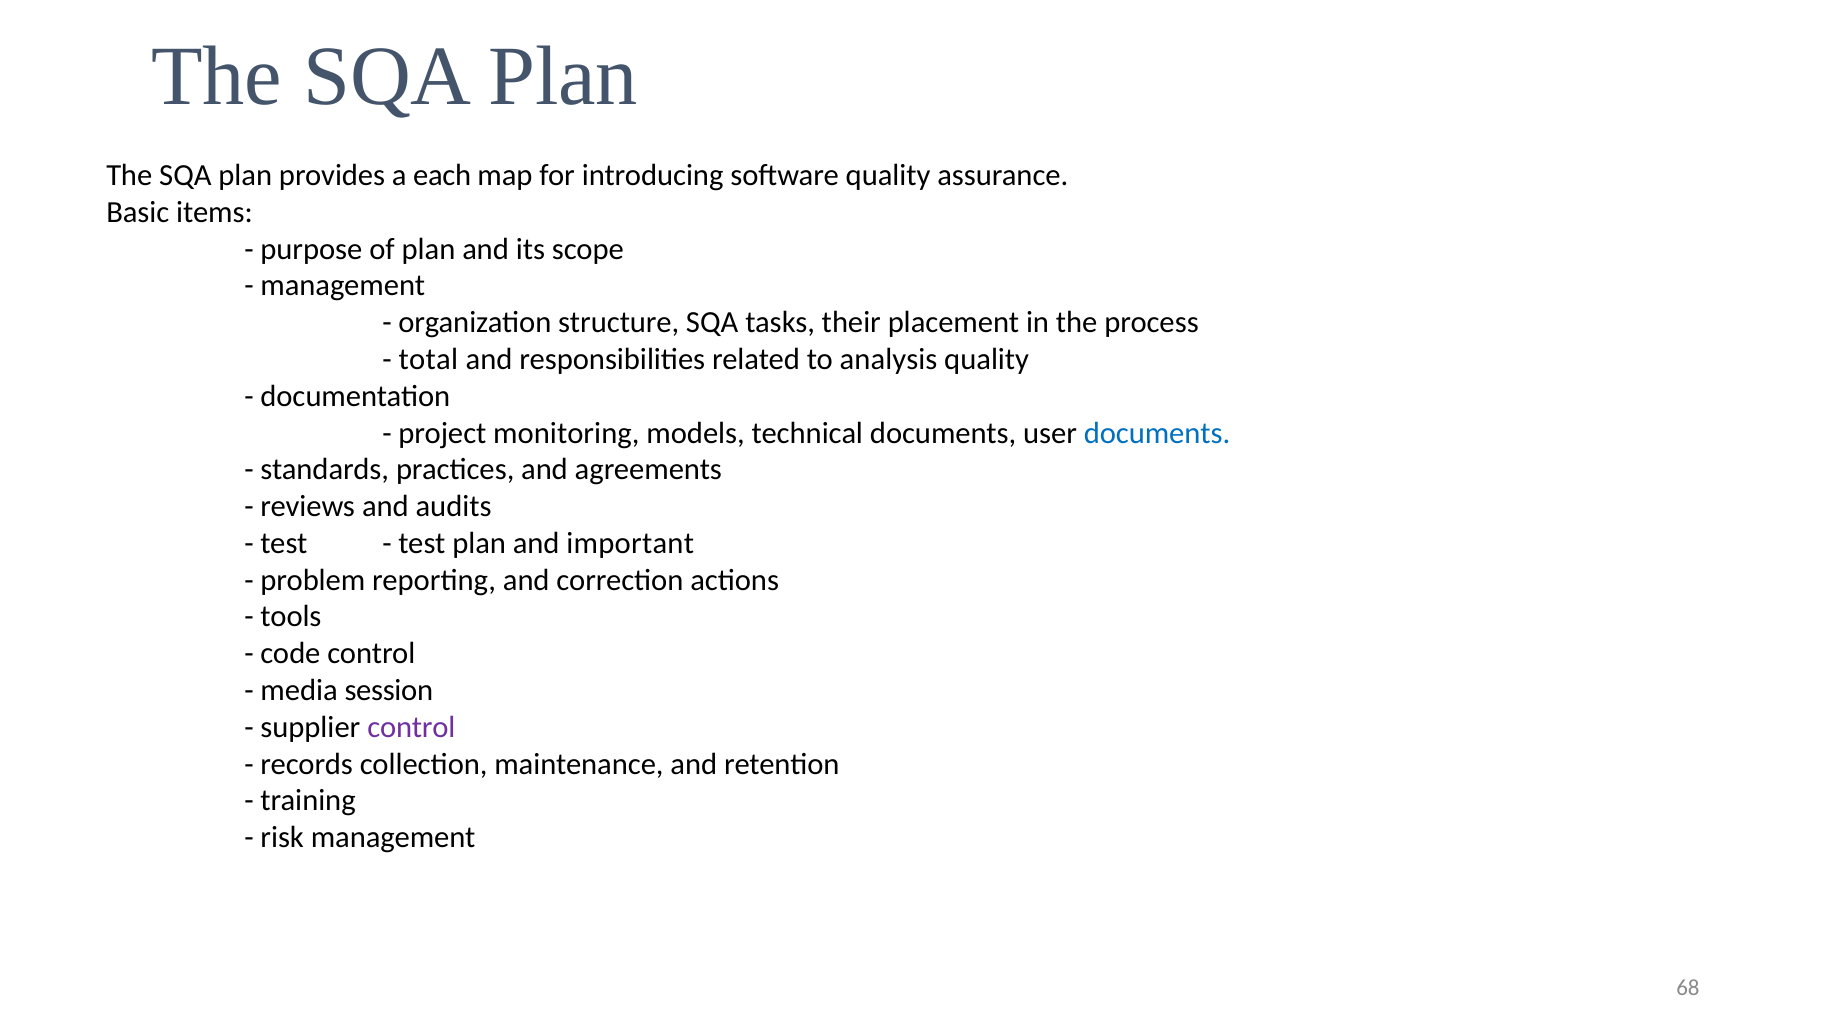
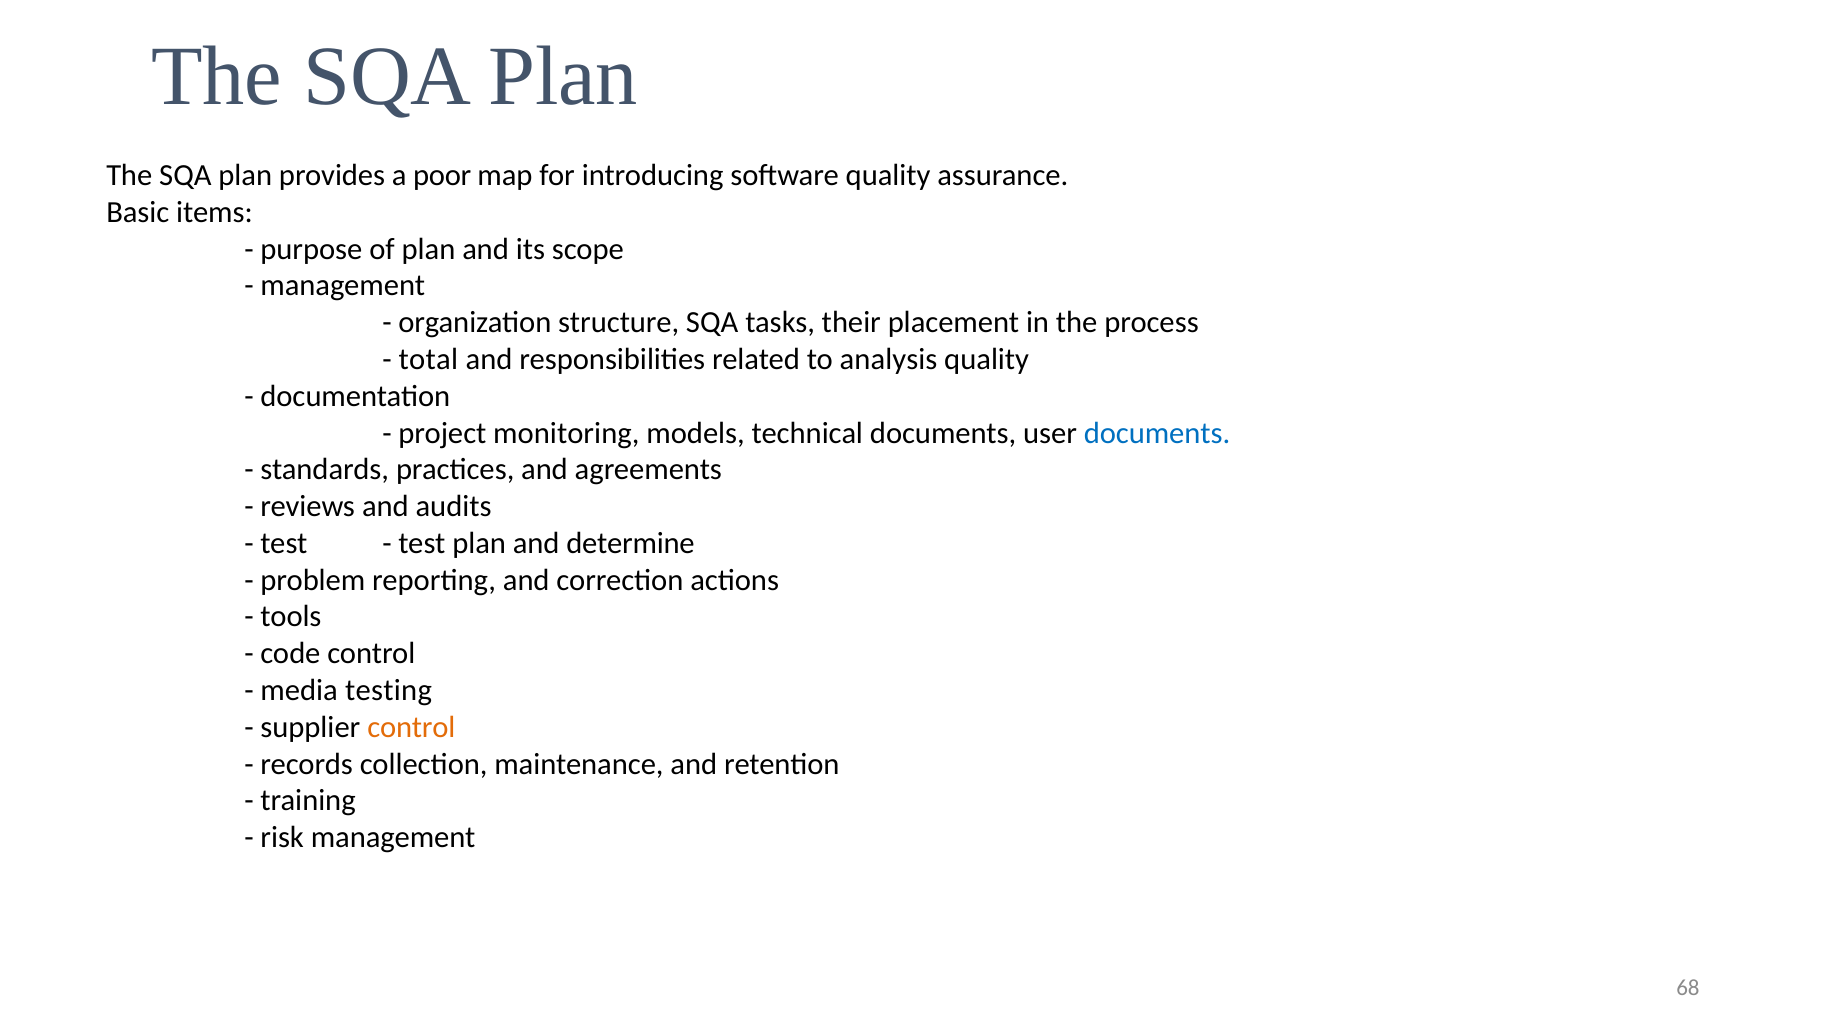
each: each -> poor (442, 175)
important: important -> determine (630, 543)
session: session -> testing (389, 690)
control colour: purple -> orange (411, 727)
